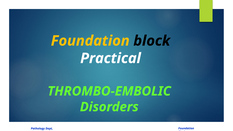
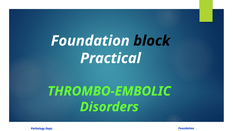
Foundation colour: yellow -> white (90, 41)
